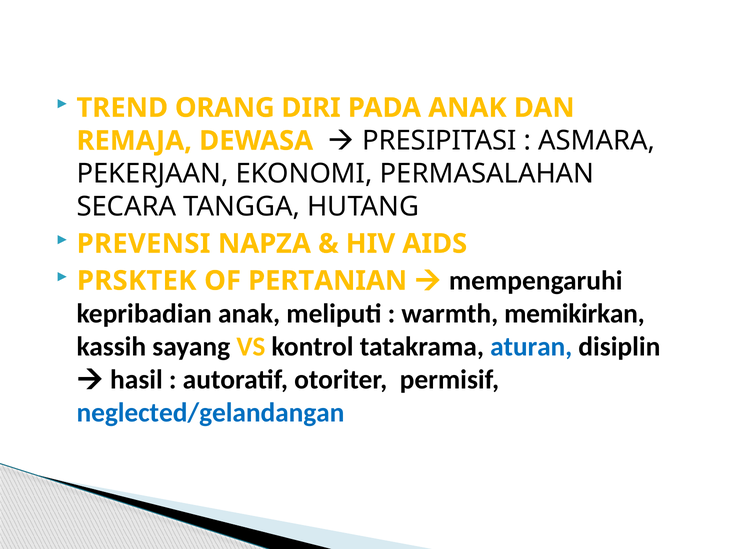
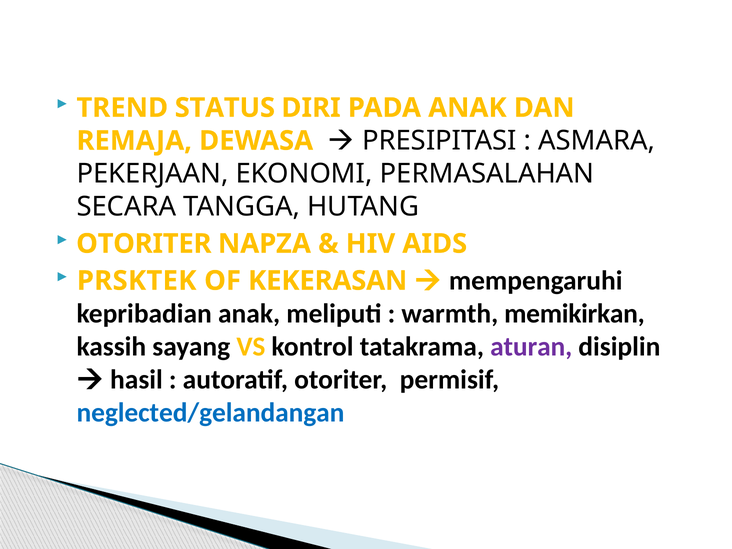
ORANG: ORANG -> STATUS (225, 108)
PREVENSI: PREVENSI -> OTORITER (144, 244)
PERTANIAN: PERTANIAN -> KEKERASAN (328, 281)
aturan colour: blue -> purple (531, 347)
